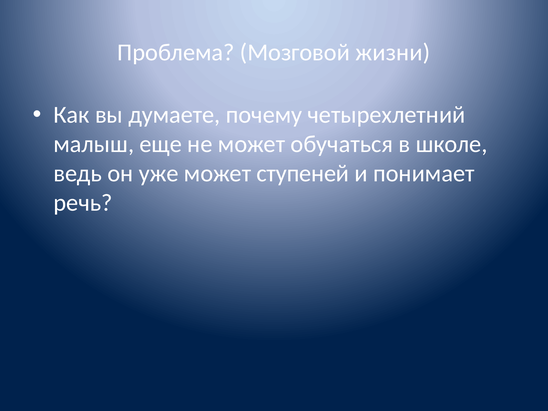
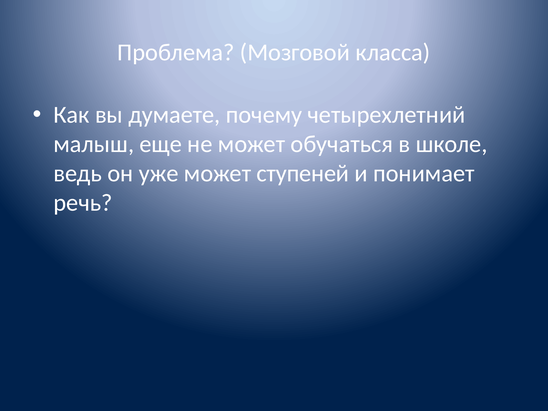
жизни: жизни -> класса (393, 52)
